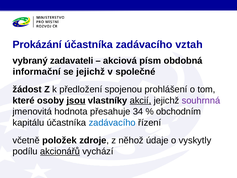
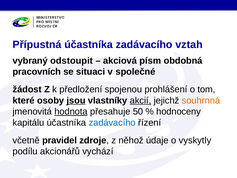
Prokázání: Prokázání -> Přípustná (37, 45)
zadavateli: zadavateli -> odstoupit (72, 61)
informační: informační -> pracovních (37, 72)
se jejichž: jejichž -> situaci (91, 72)
souhrnná colour: purple -> orange (201, 100)
hodnota underline: none -> present (71, 111)
34: 34 -> 50 (138, 111)
obchodním: obchodním -> hodnoceny (179, 111)
položek: položek -> pravidel (60, 140)
akcionářů underline: present -> none (60, 151)
